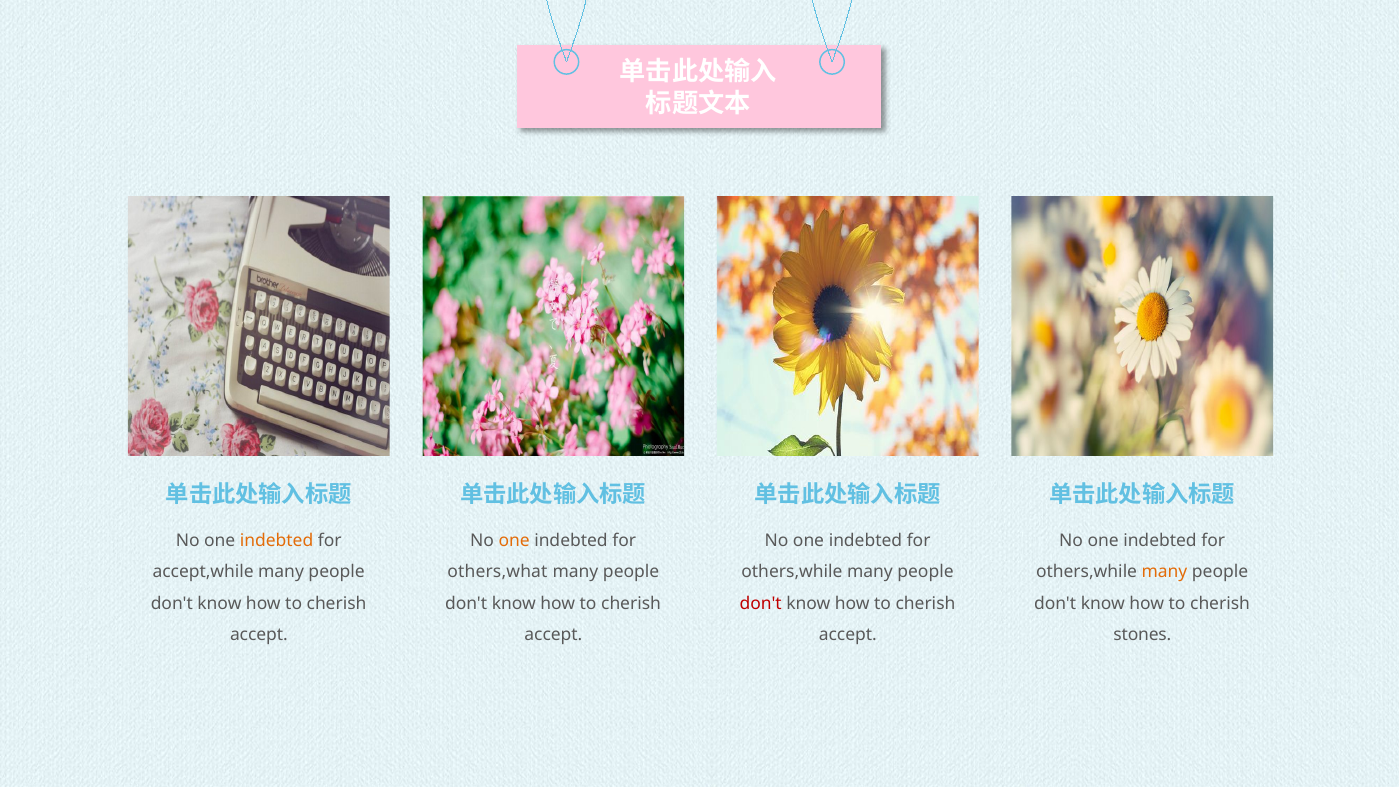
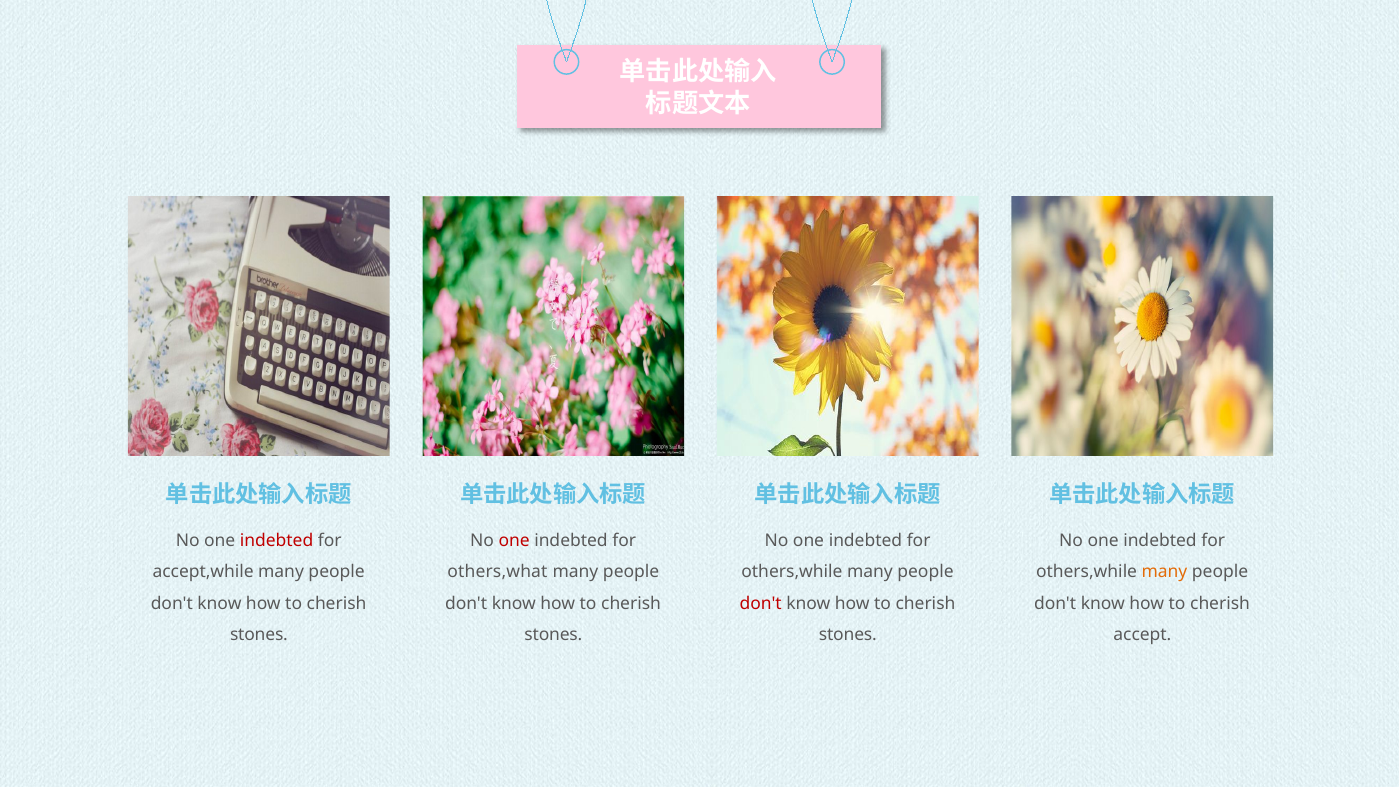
indebted colour: orange -> red (277, 540)
one colour: orange -> red (514, 540)
accept: accept -> stones (259, 635)
accept: accept -> stones (553, 635)
accept: accept -> stones (848, 635)
stones: stones -> accept (1142, 635)
